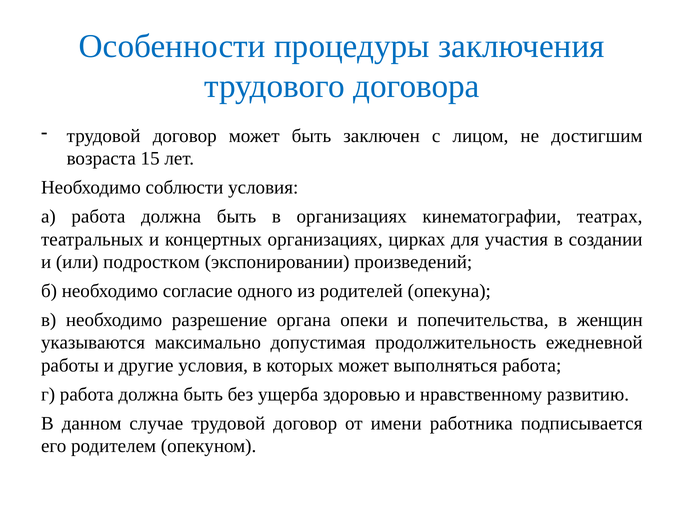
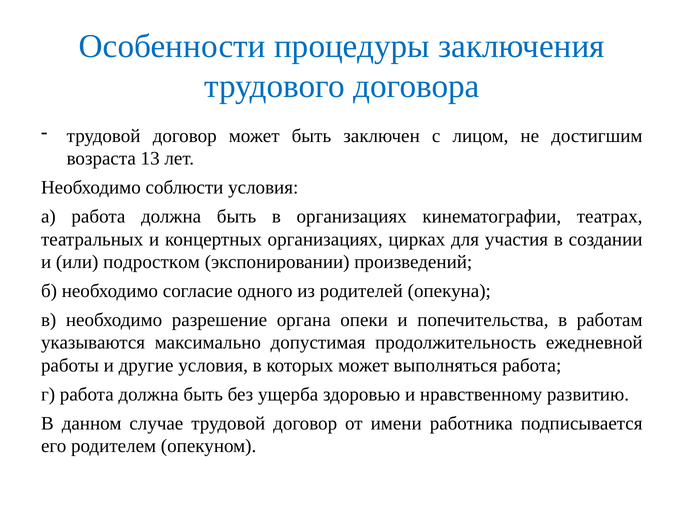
15: 15 -> 13 (150, 159)
женщин: женщин -> работам (610, 320)
